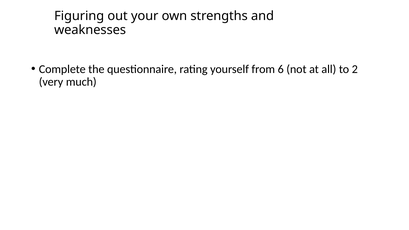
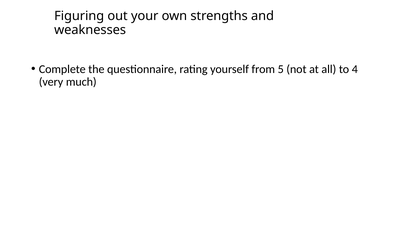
6: 6 -> 5 (281, 69)
2: 2 -> 4 (355, 69)
